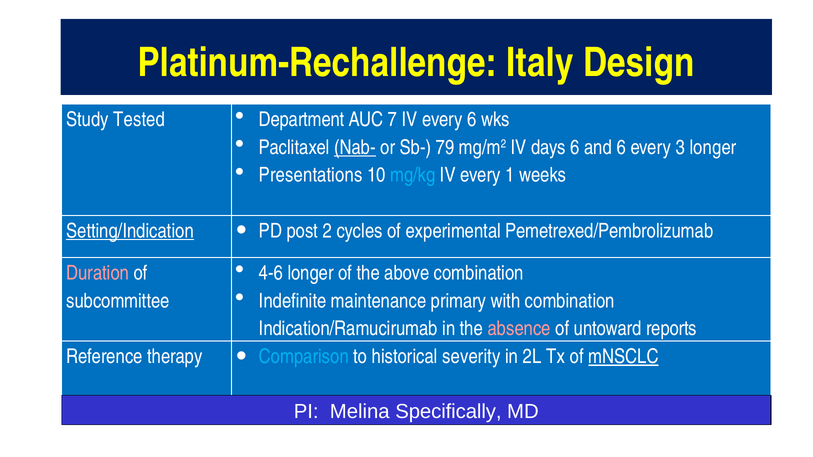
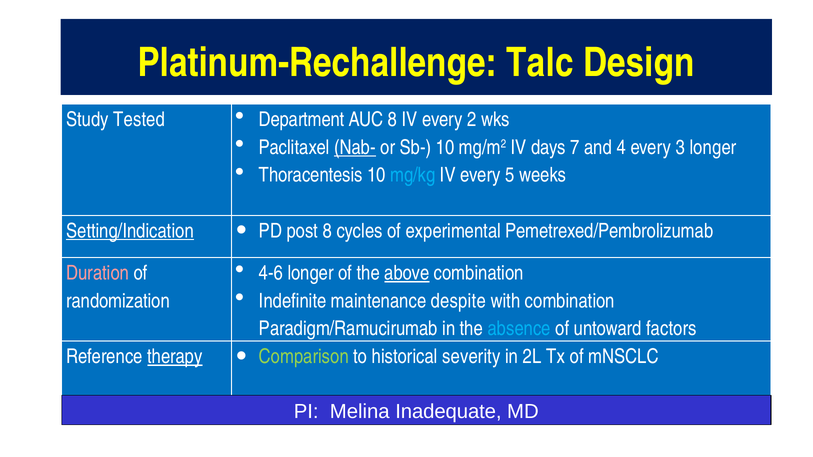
Italy: Italy -> Talc (540, 63)
AUC 7: 7 -> 8 (393, 120)
every 6: 6 -> 2 (472, 120)
Sb- 79: 79 -> 10 (445, 147)
days 6: 6 -> 7 (575, 147)
and 6: 6 -> 4 (621, 147)
Presentations: Presentations -> Thoracentesis (311, 175)
1: 1 -> 5 (510, 175)
post 2: 2 -> 8 (327, 231)
above underline: none -> present (407, 273)
primary: primary -> despite (458, 301)
subcommittee: subcommittee -> randomization (118, 301)
Indication/Ramucirumab: Indication/Ramucirumab -> Paradigm/Ramucirumab (348, 329)
absence colour: pink -> light blue (519, 329)
reports: reports -> factors (671, 329)
therapy underline: none -> present (175, 357)
Comparison colour: light blue -> light green (304, 357)
mNSCLC underline: present -> none (624, 357)
Specifically: Specifically -> Inadequate (448, 412)
